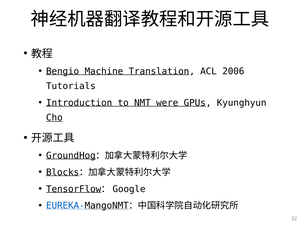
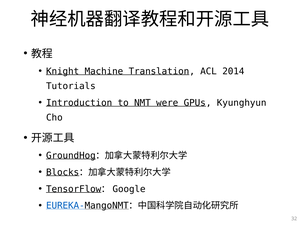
Bengio: Bengio -> Knight (63, 71)
2006: 2006 -> 2014 (233, 71)
Cho underline: present -> none (54, 118)
